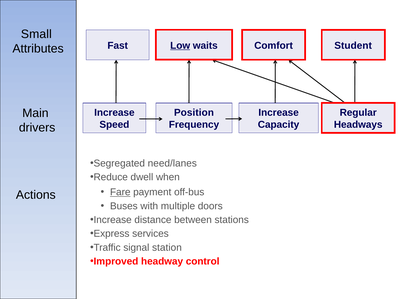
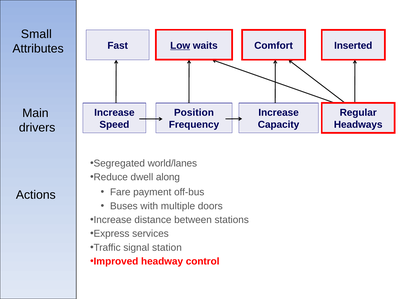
Student: Student -> Inserted (353, 45)
need/lanes: need/lanes -> world/lanes (172, 163)
when: when -> along (168, 177)
Fare underline: present -> none (120, 192)
